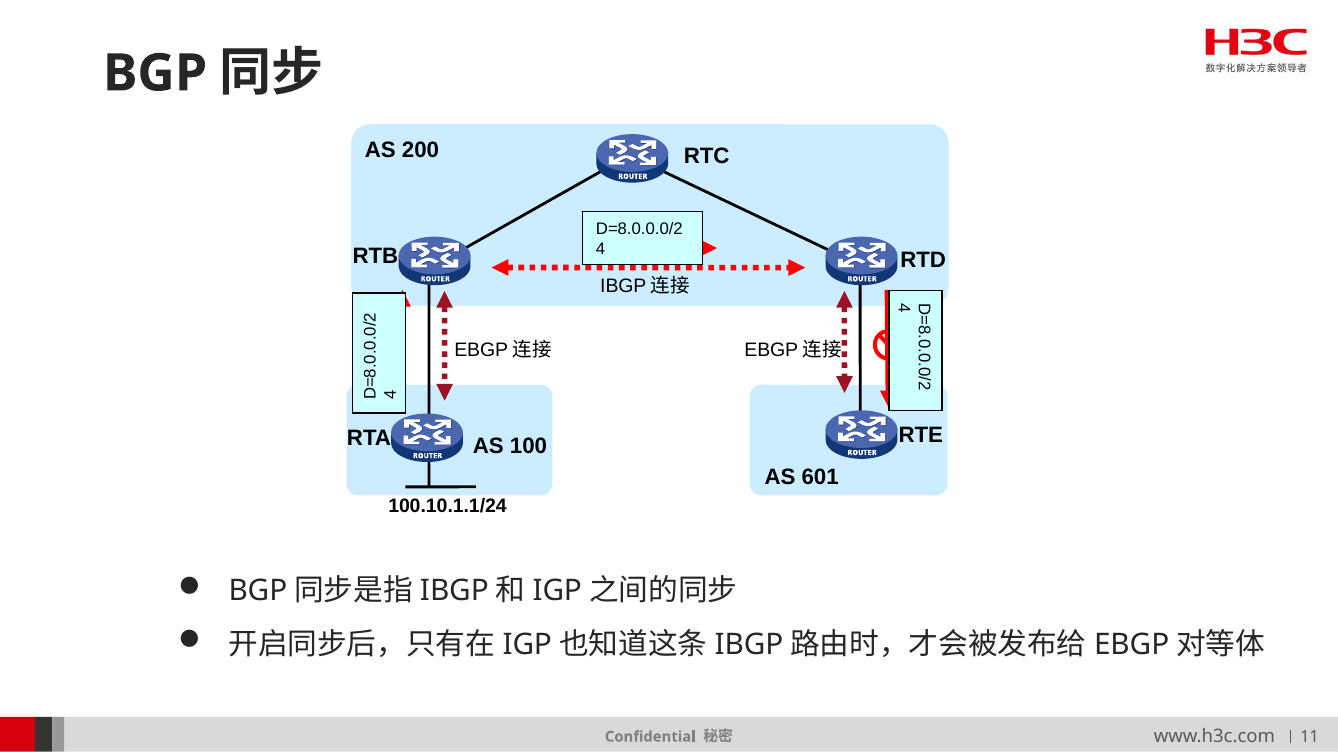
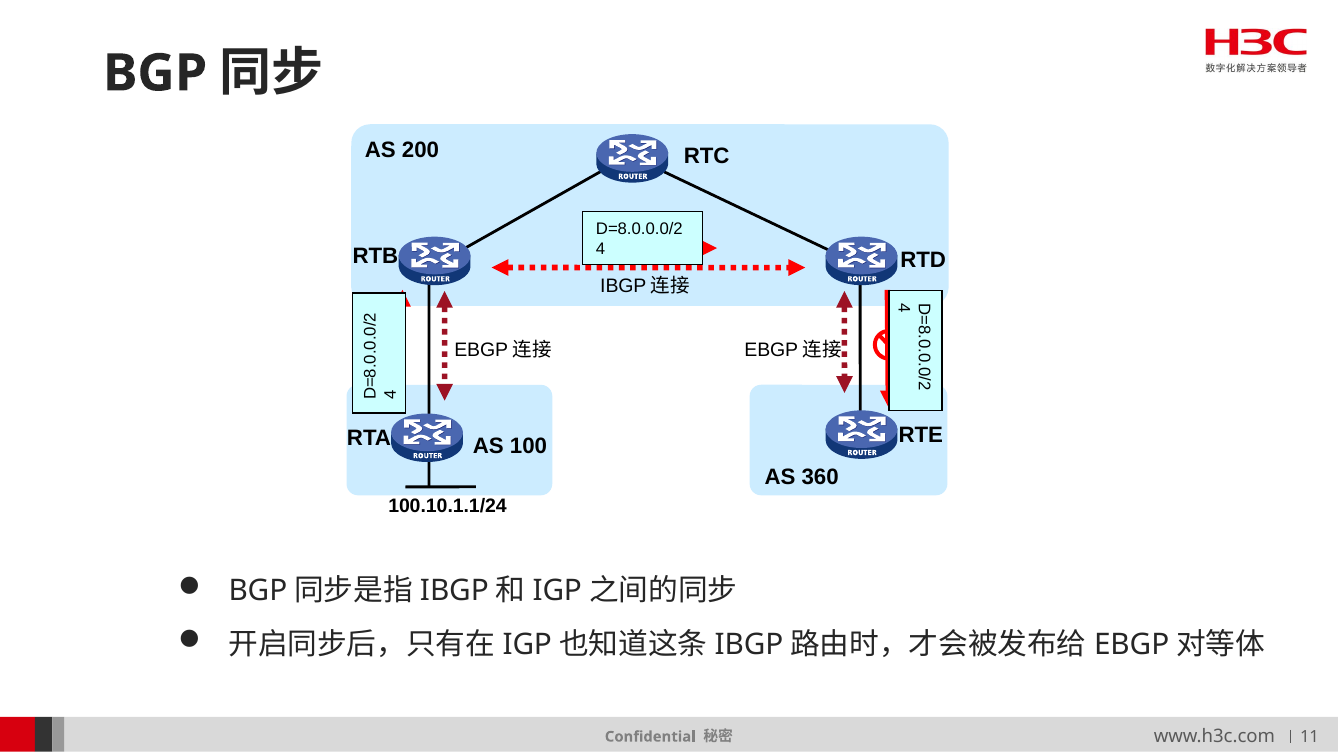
601: 601 -> 360 (820, 477)
